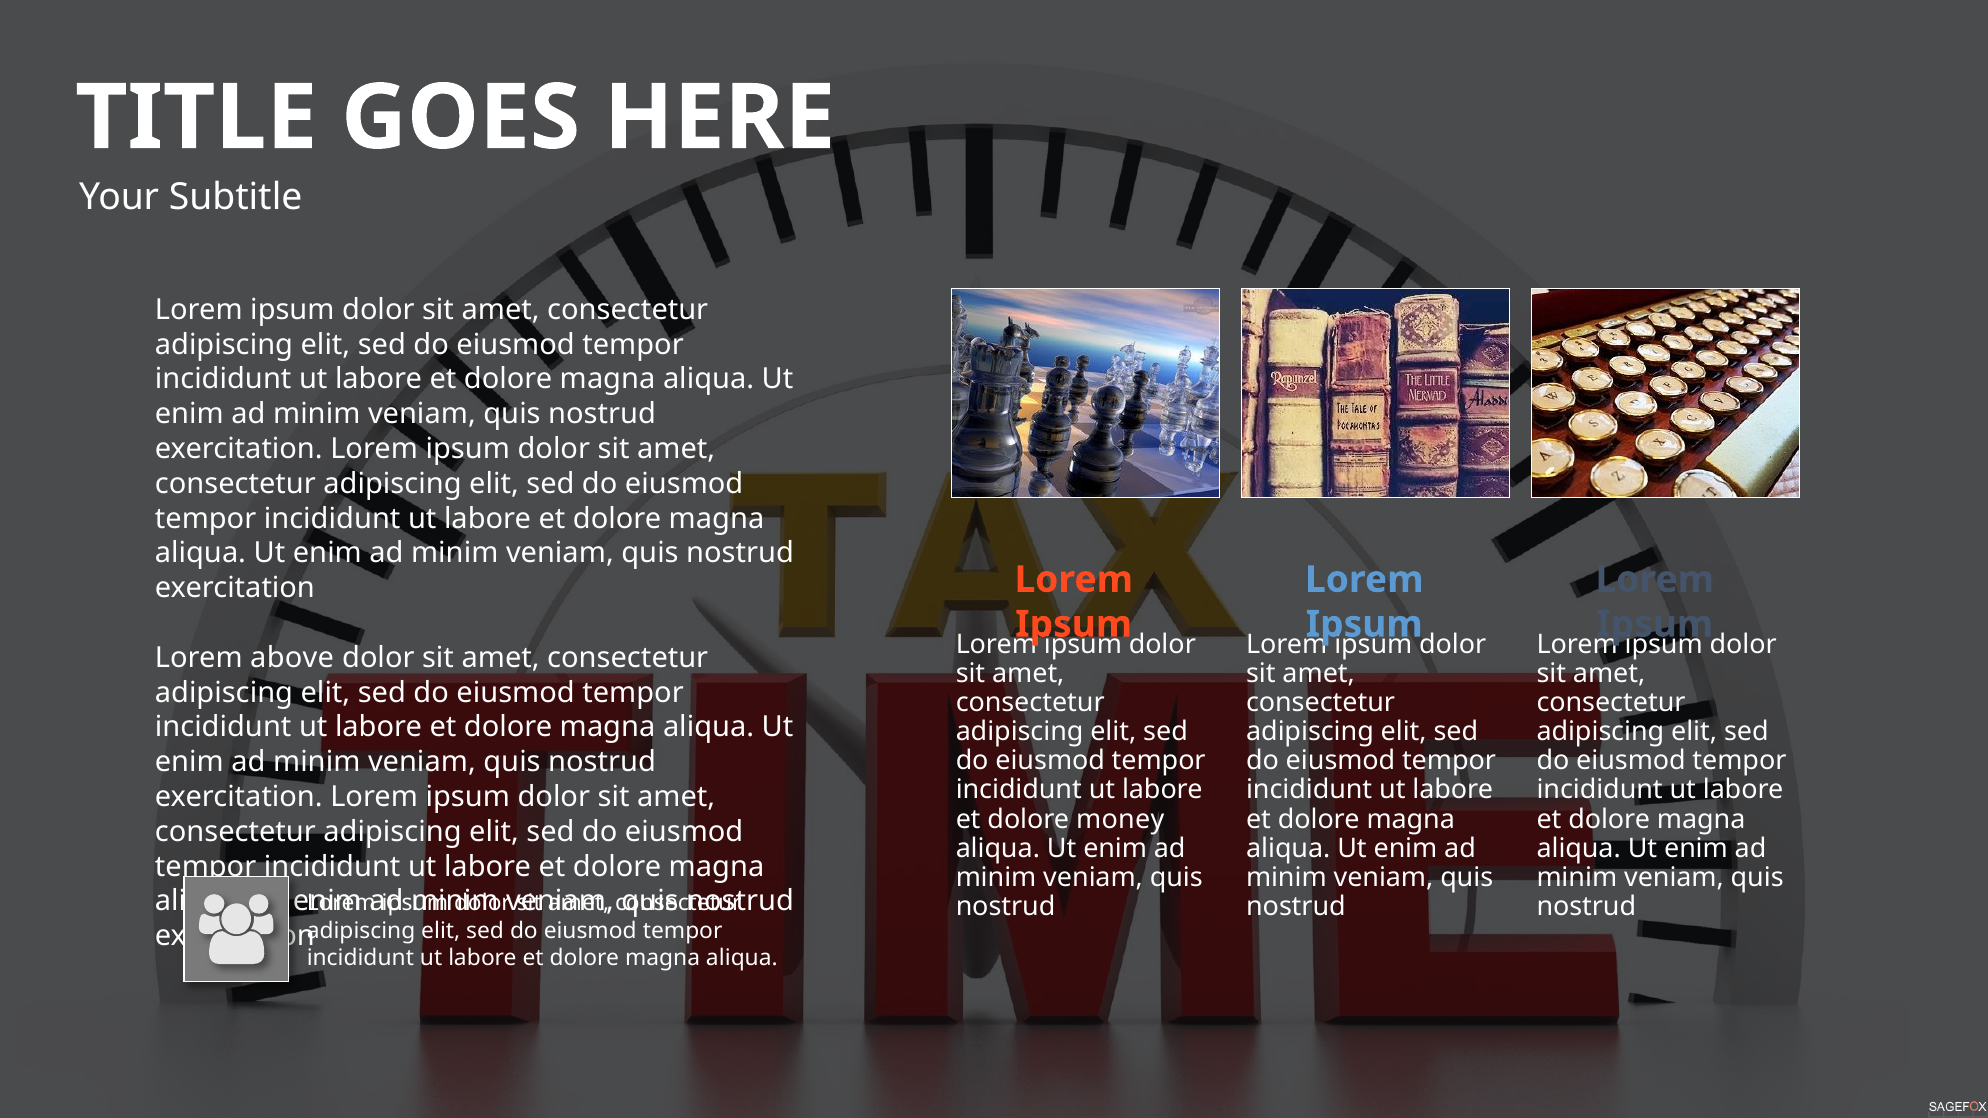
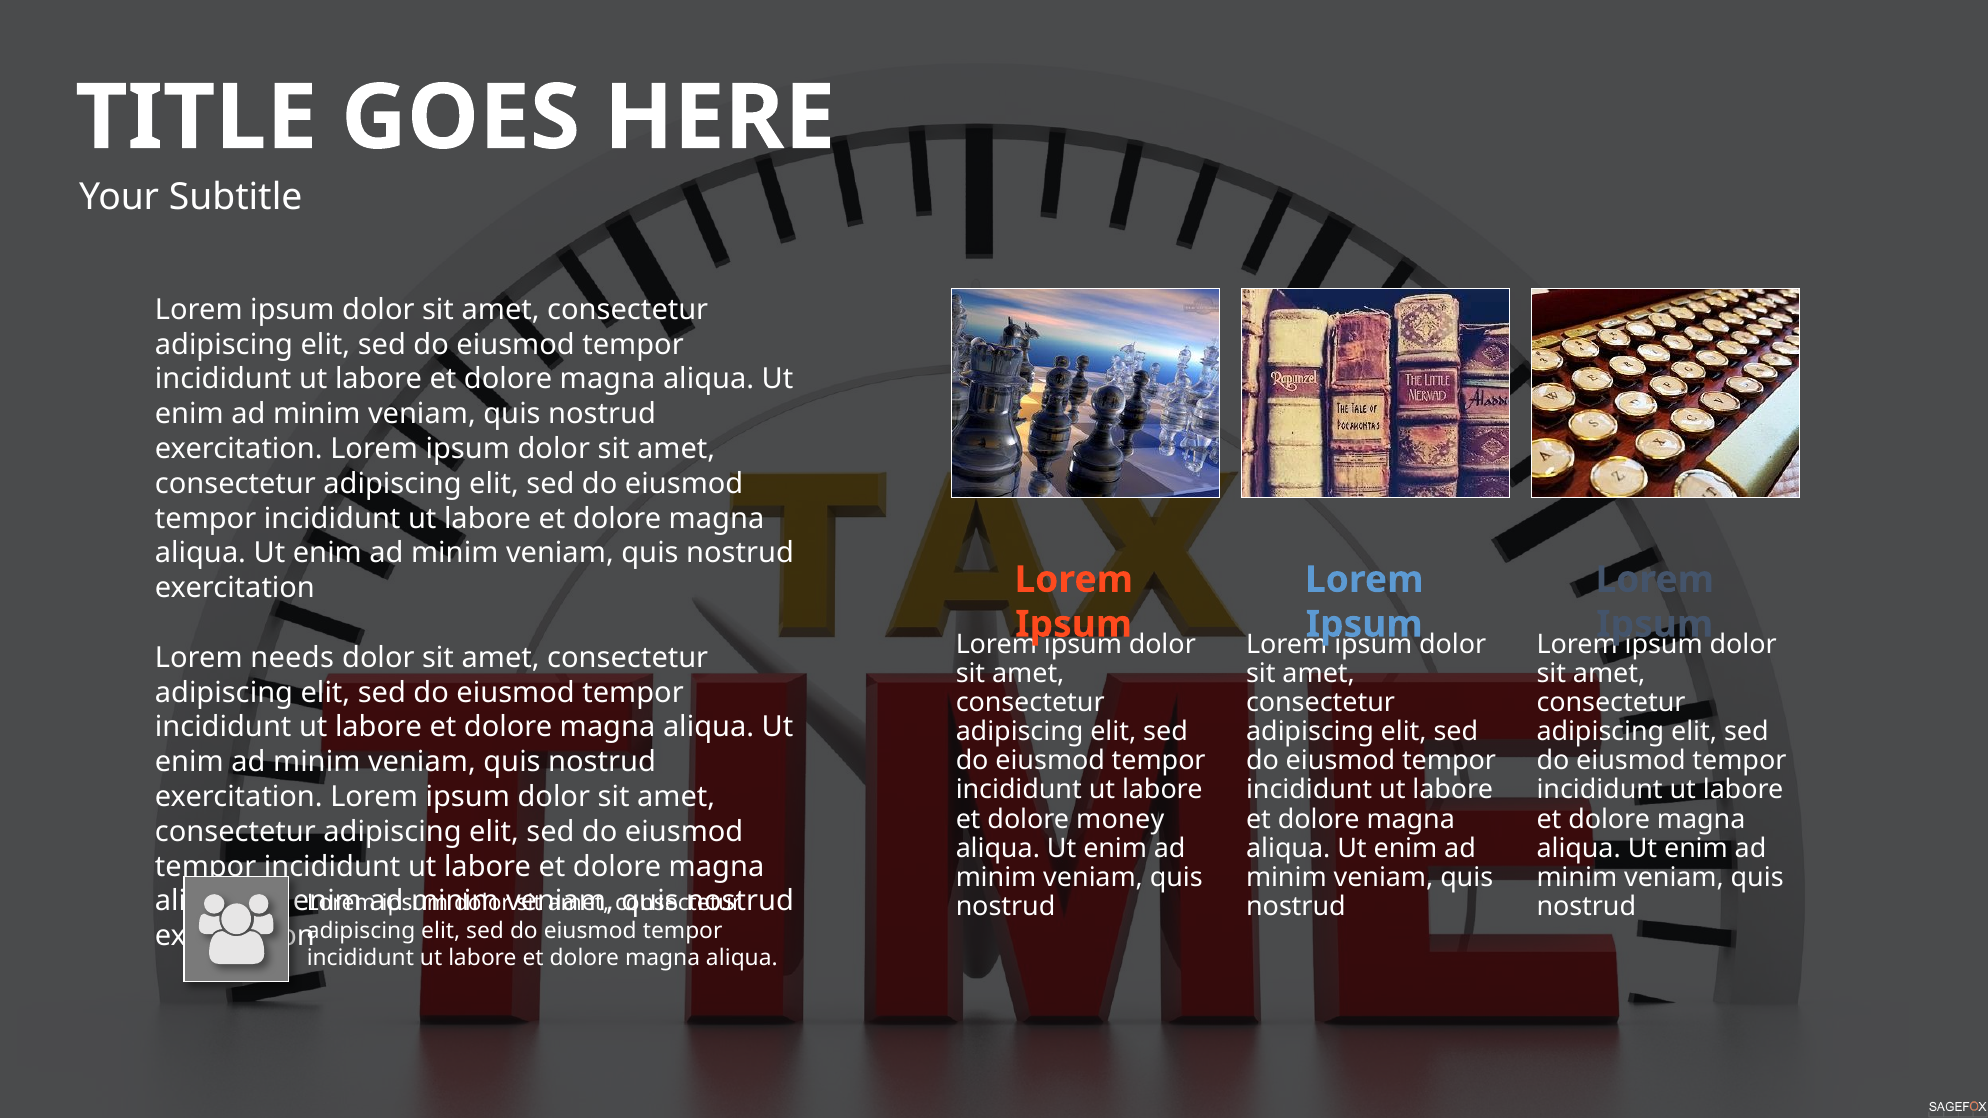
above: above -> needs (292, 658)
